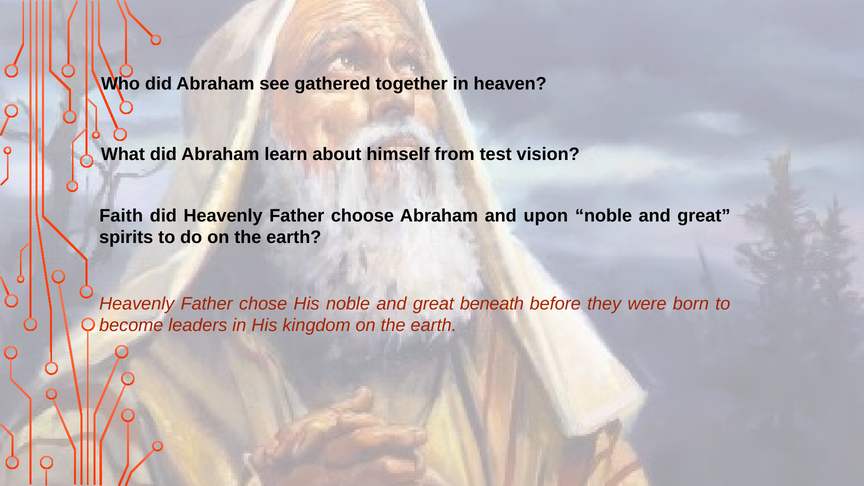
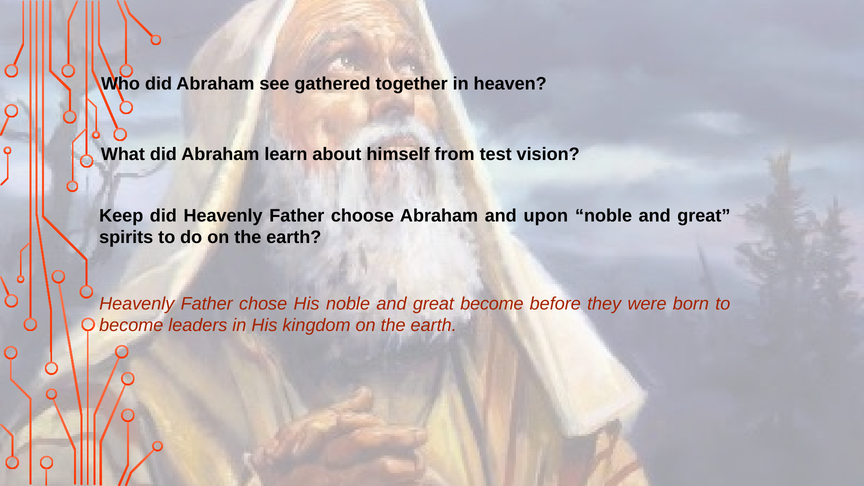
Faith: Faith -> Keep (121, 216)
great beneath: beneath -> become (492, 304)
